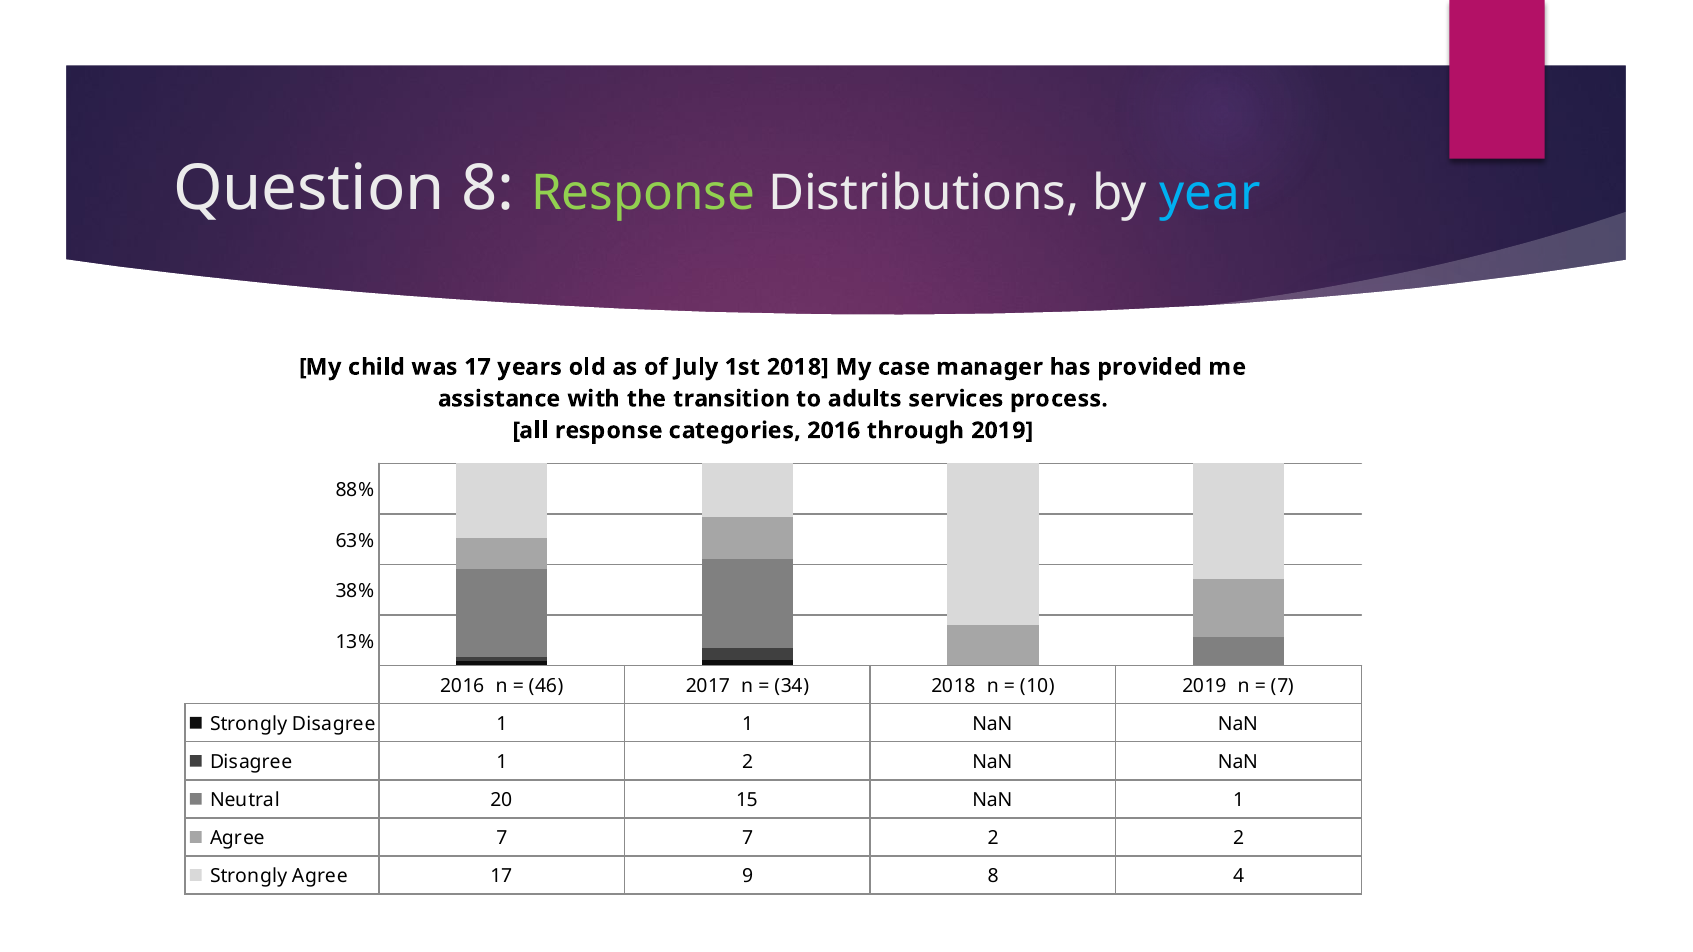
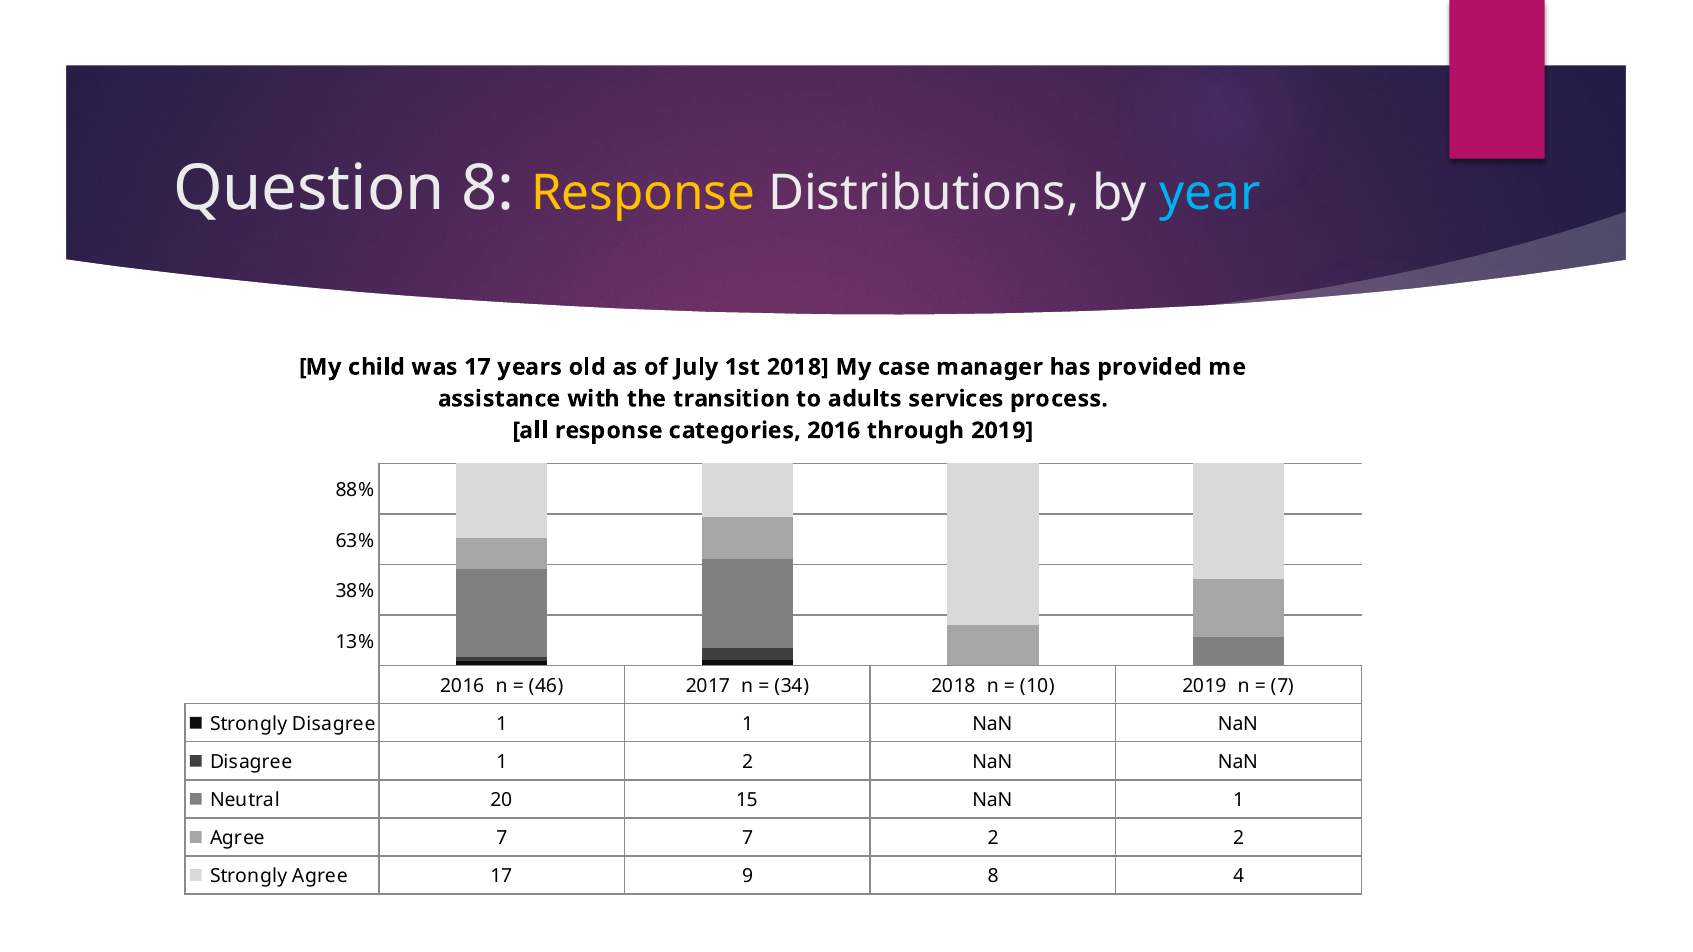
Response colour: light green -> yellow (643, 193)
